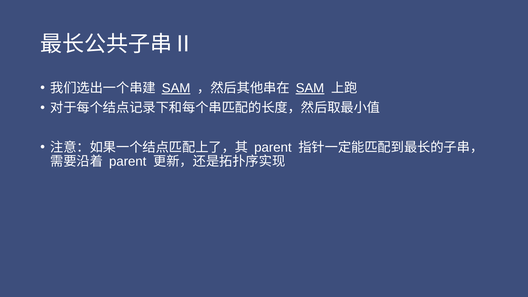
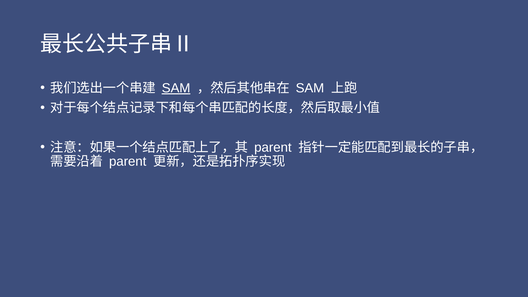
SAM underline: present -> none (310, 88)
